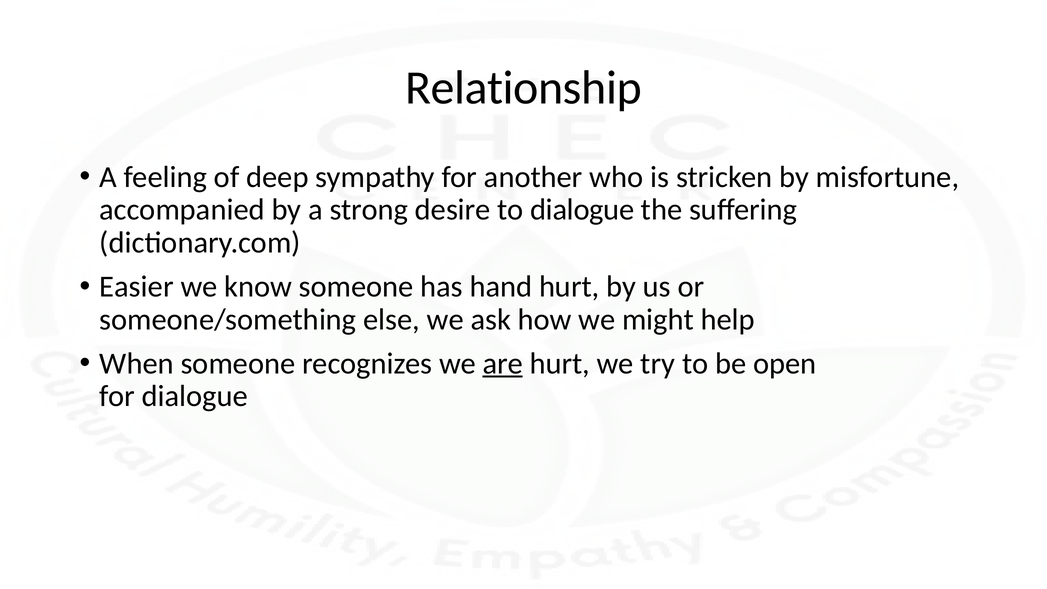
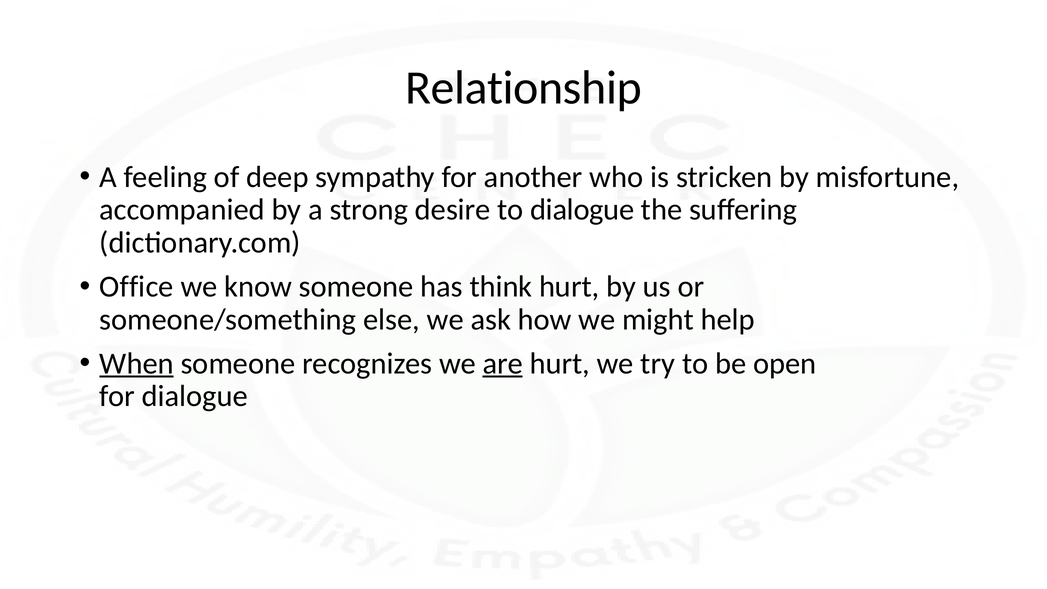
Easier: Easier -> Office (137, 287)
hand: hand -> think (501, 287)
When underline: none -> present (137, 363)
